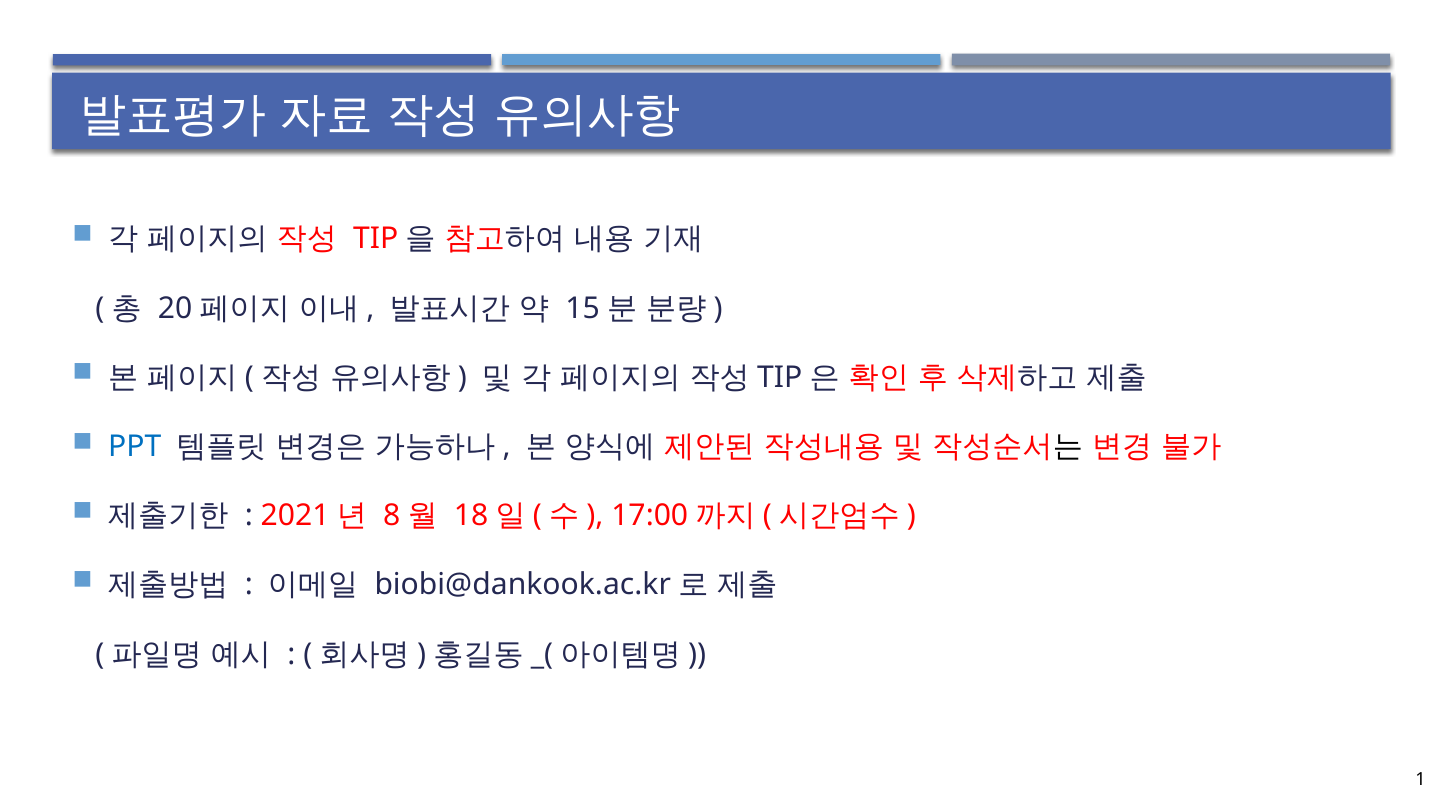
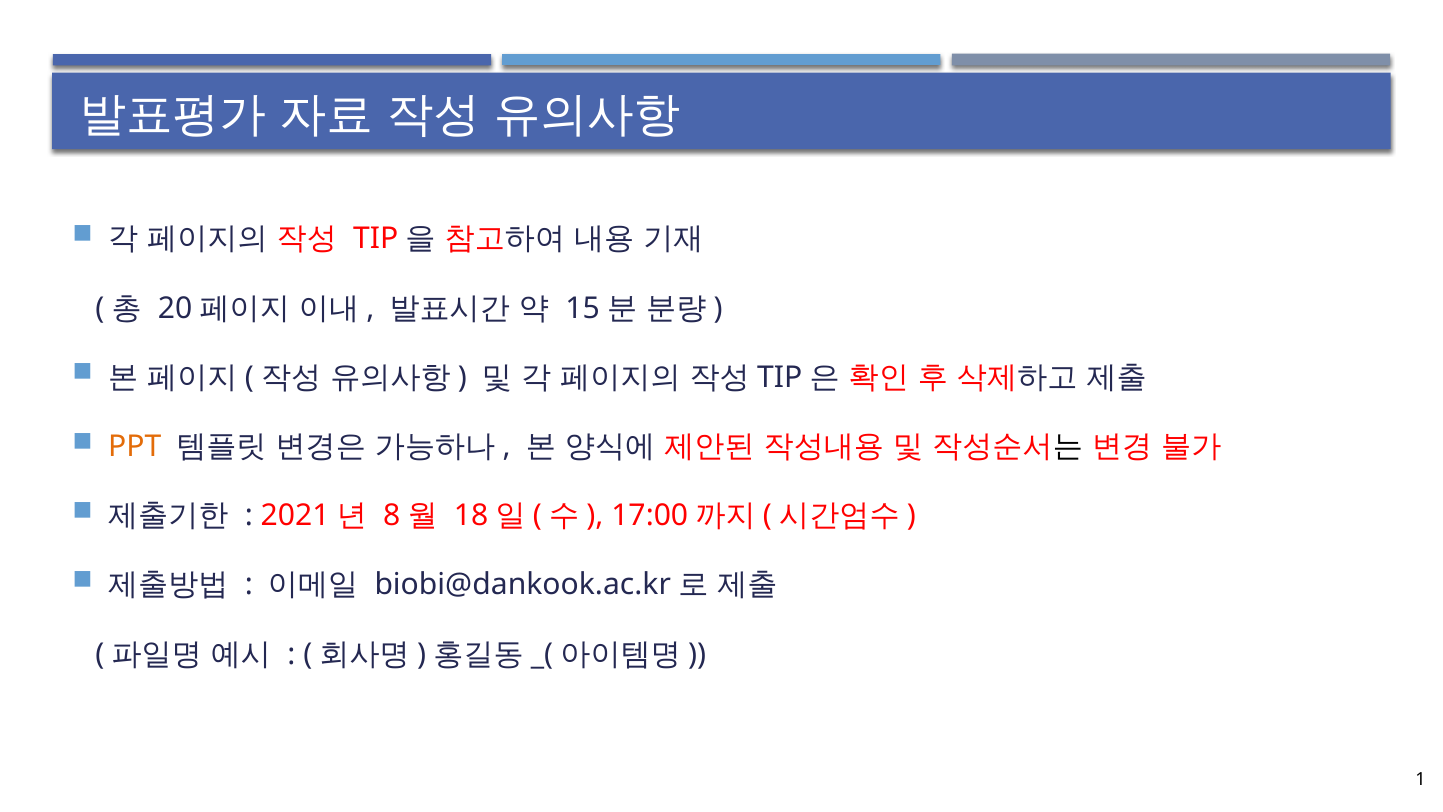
PPT colour: blue -> orange (135, 446)
